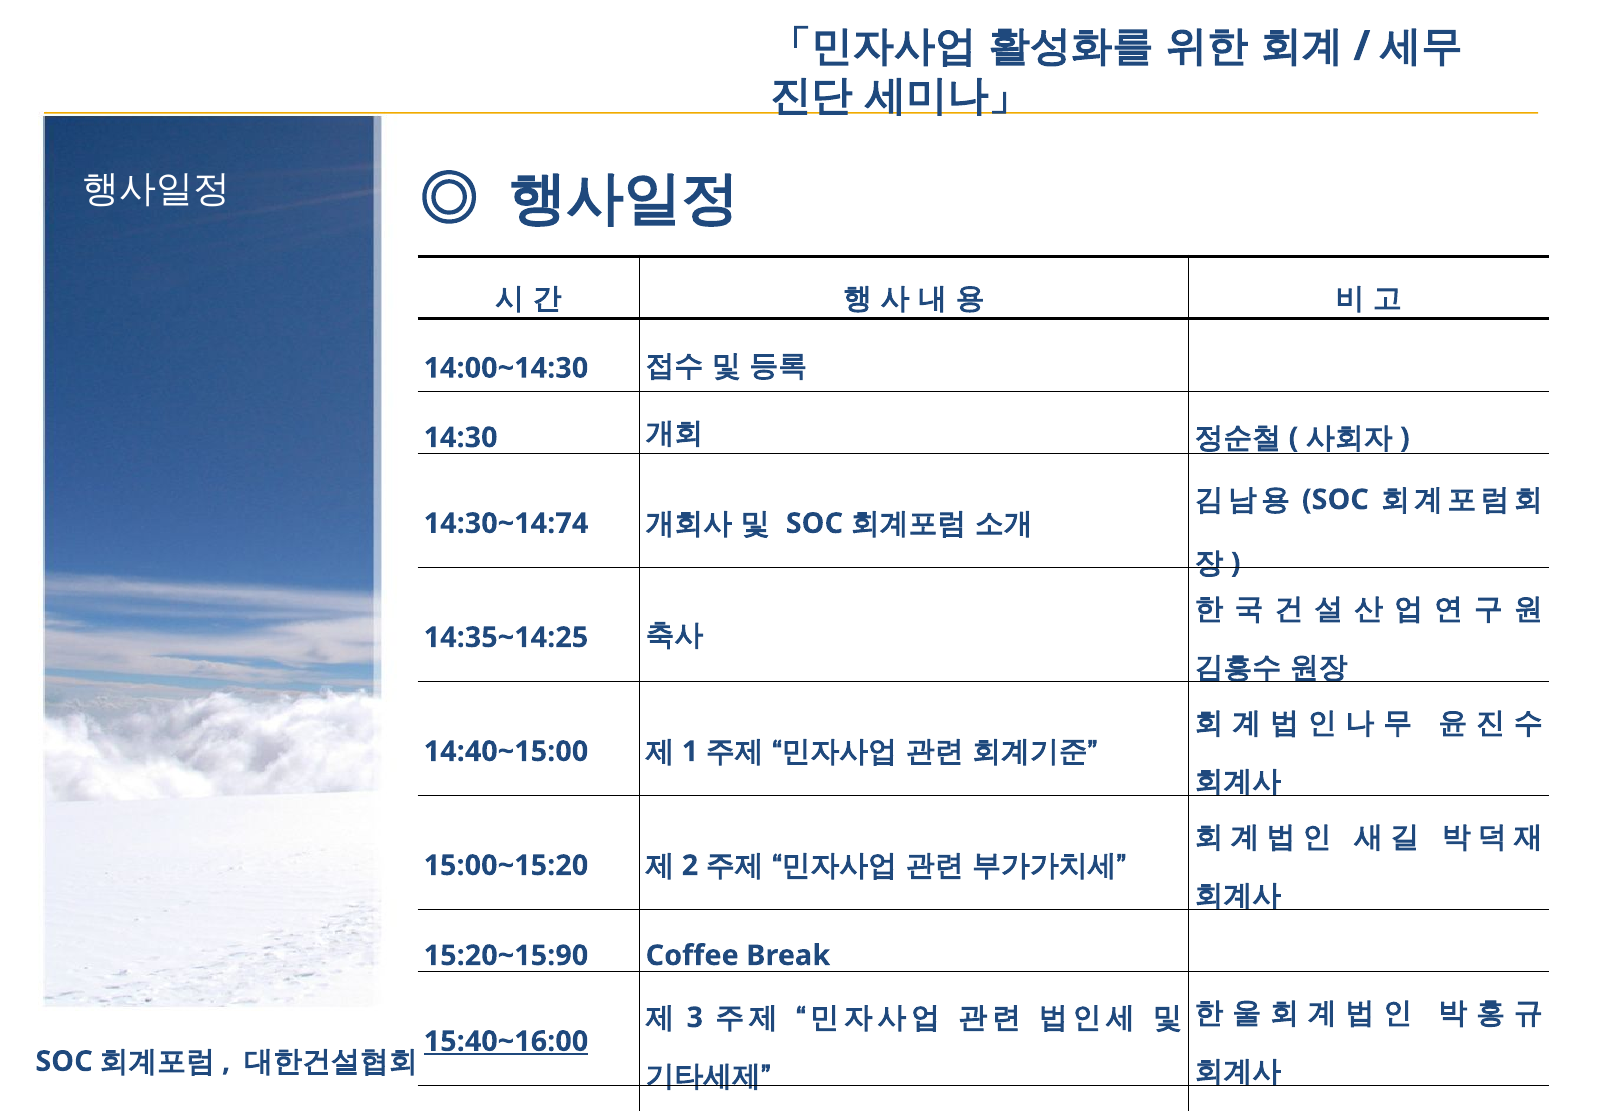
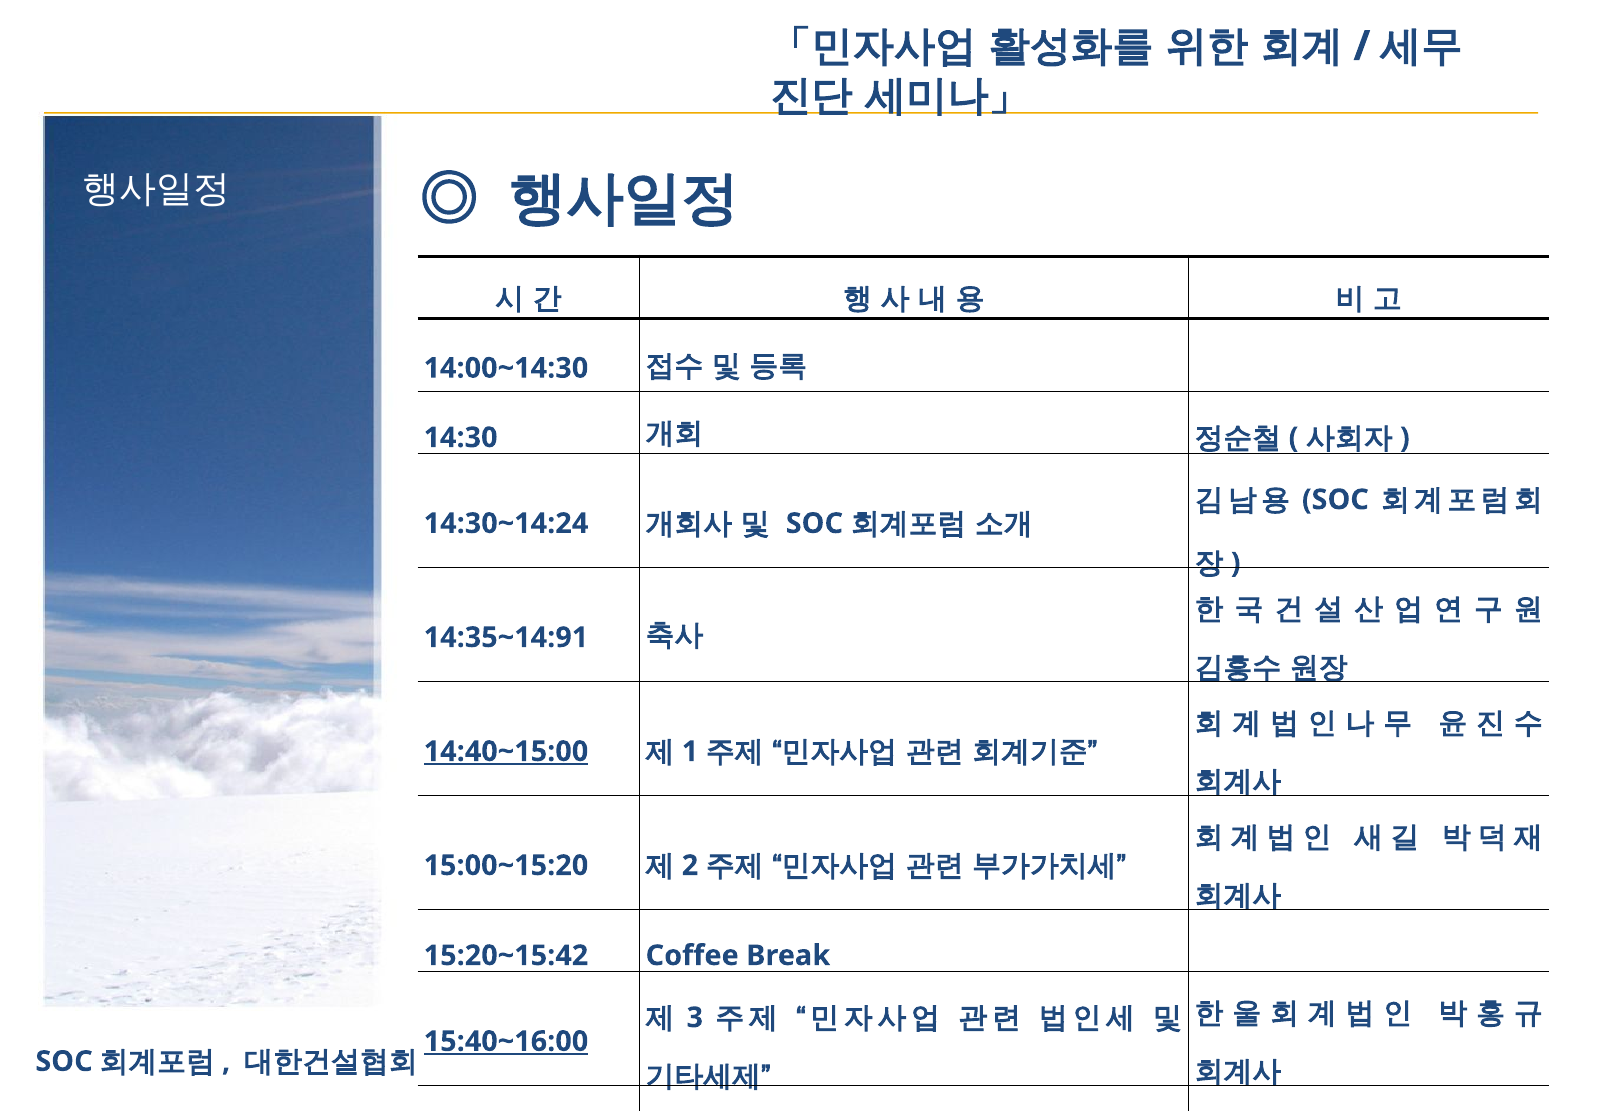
14:30~14:74: 14:30~14:74 -> 14:30~14:24 (506, 524)
14:35~14:25: 14:35~14:25 -> 14:35~14:91 (506, 638)
14:40~15:00 underline: none -> present (506, 752)
15:20~15:90: 15:20~15:90 -> 15:20~15:42 (506, 956)
